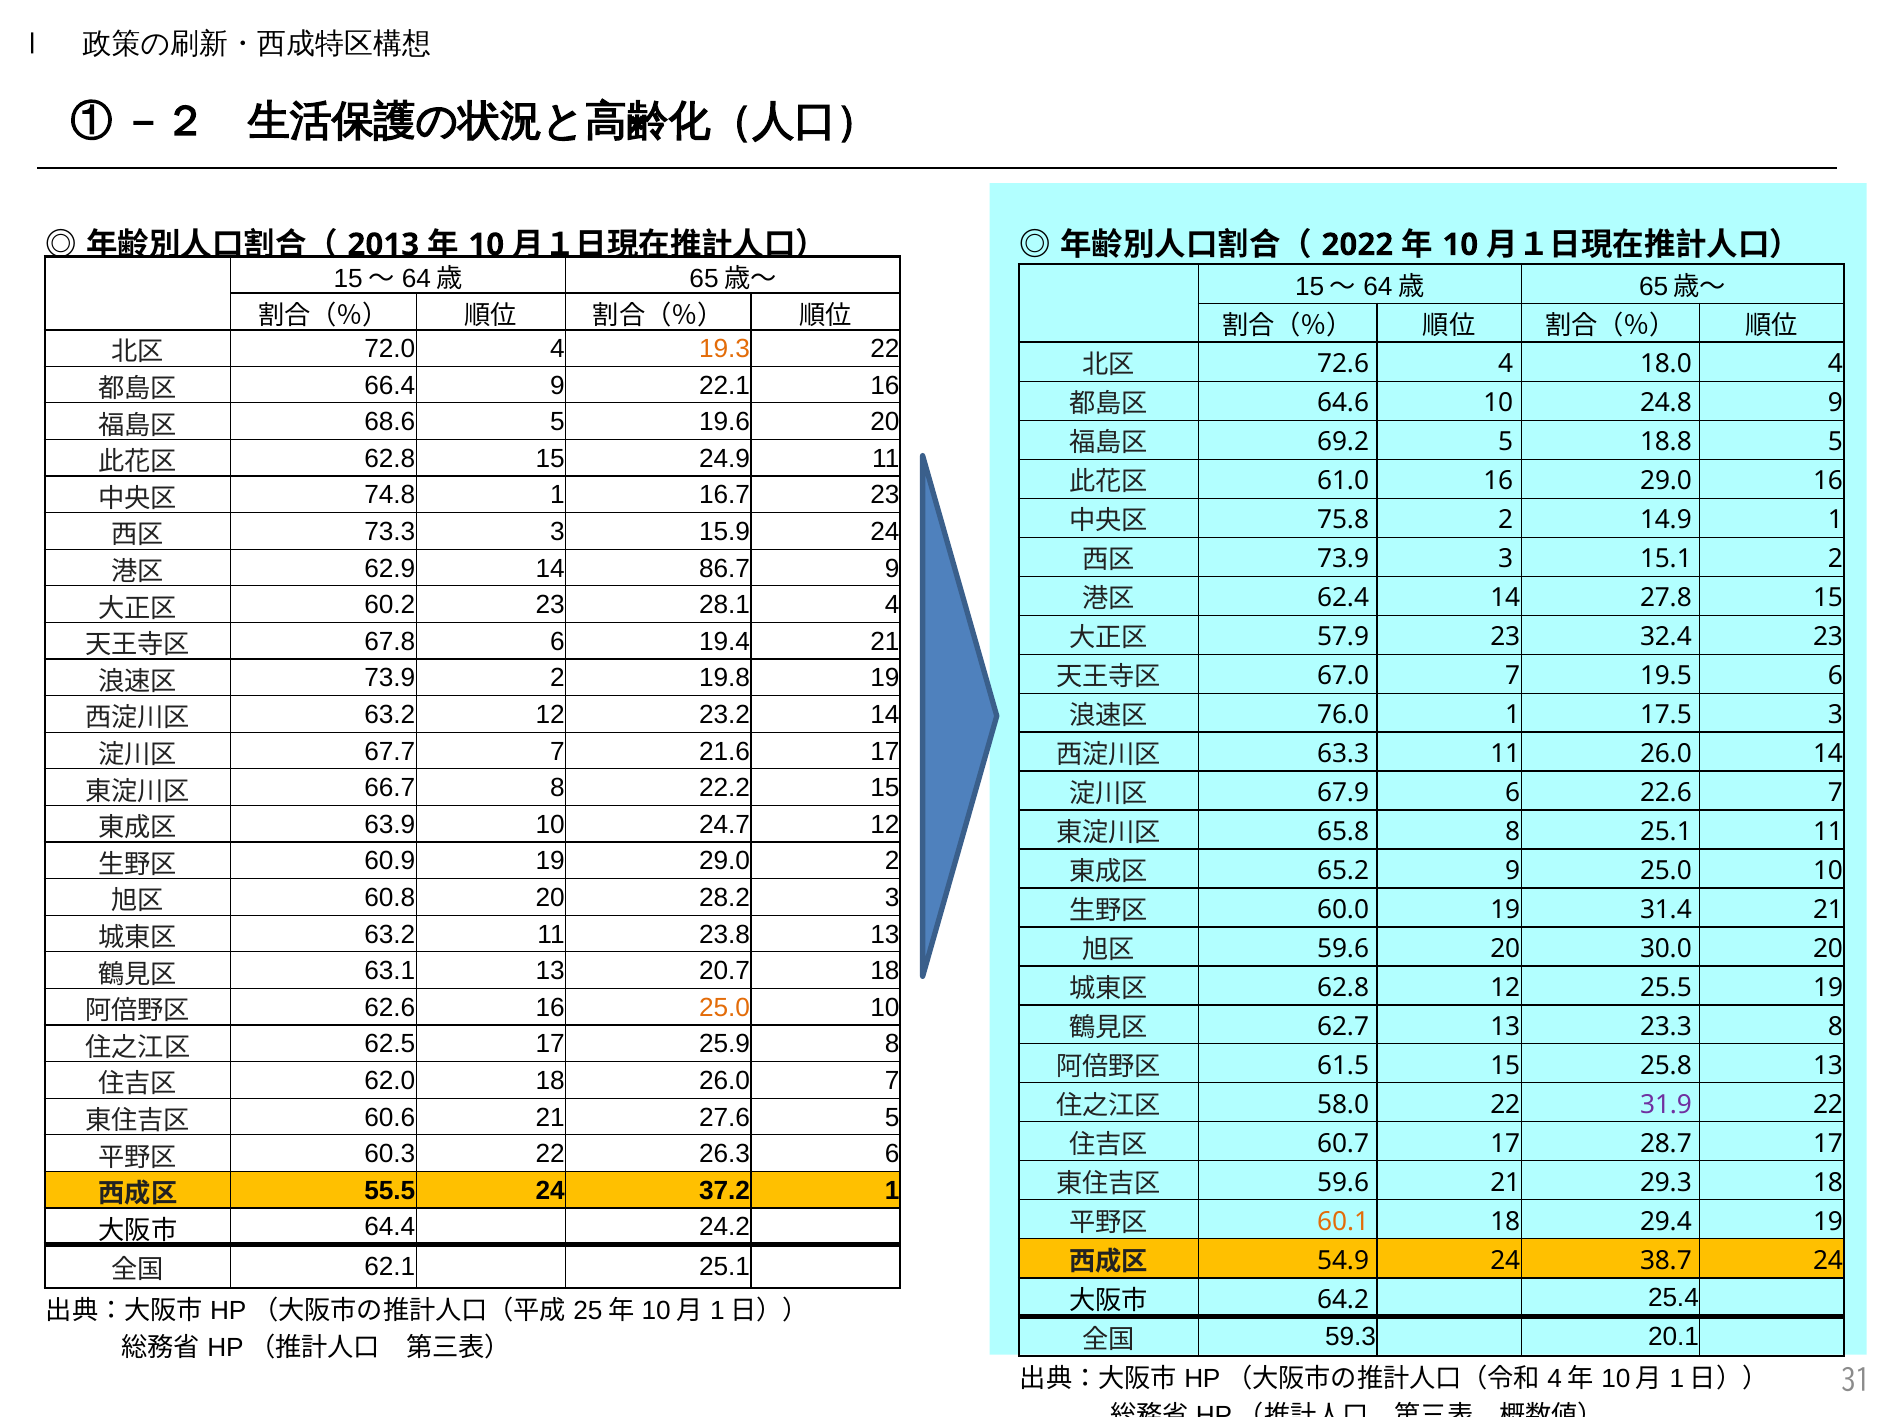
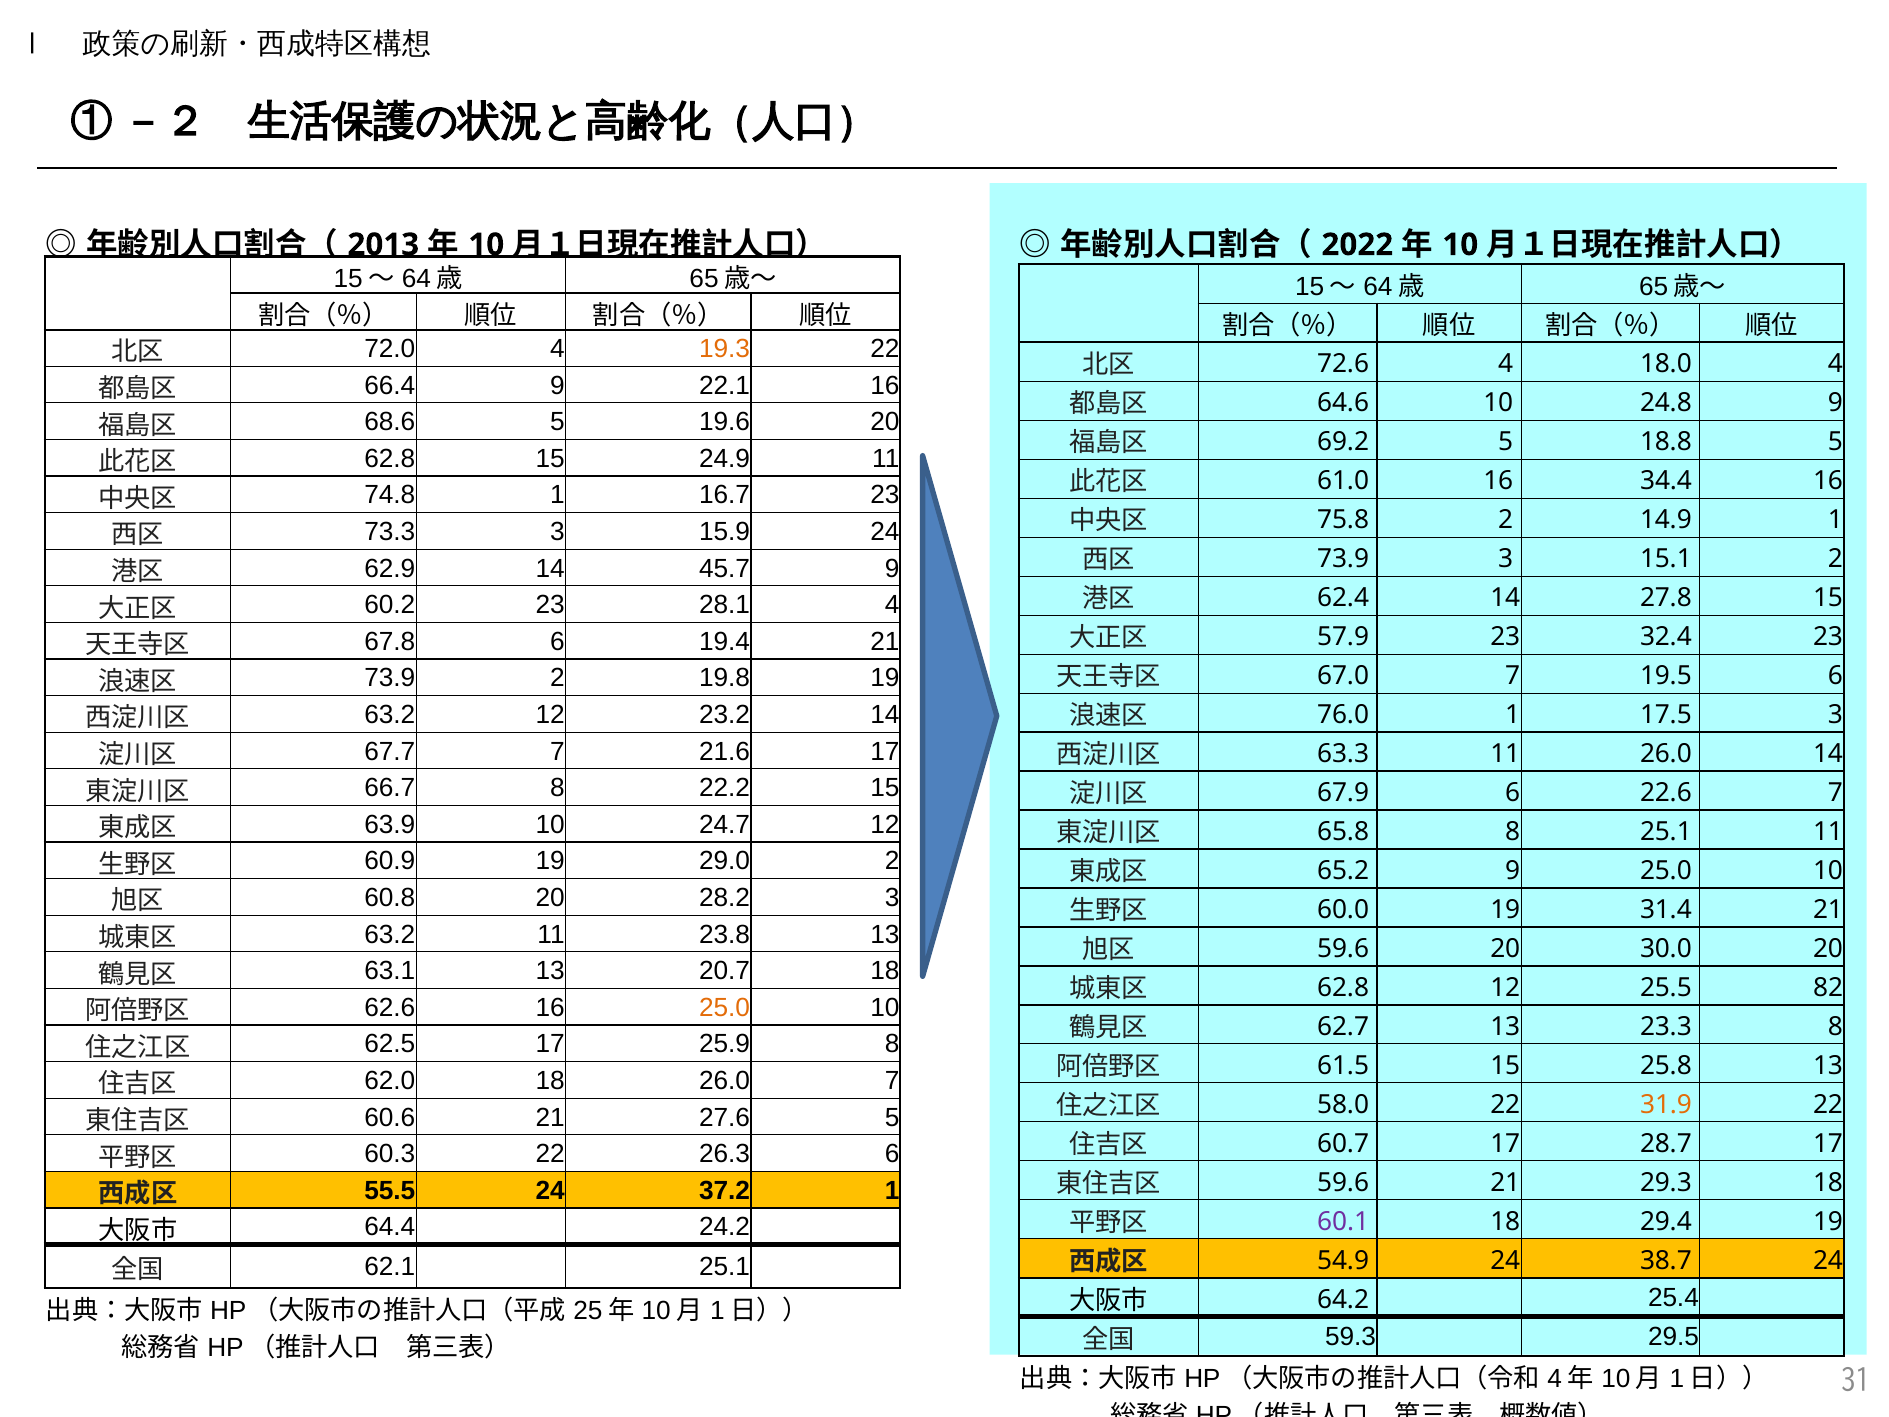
16 29.0: 29.0 -> 34.4 (1666, 481)
86.7: 86.7 -> 45.7 (725, 568)
25.5 19: 19 -> 82 (1828, 987)
31.9 colour: purple -> orange (1666, 1104)
60.1 colour: orange -> purple (1343, 1221)
20.1: 20.1 -> 29.5 (1673, 1337)
